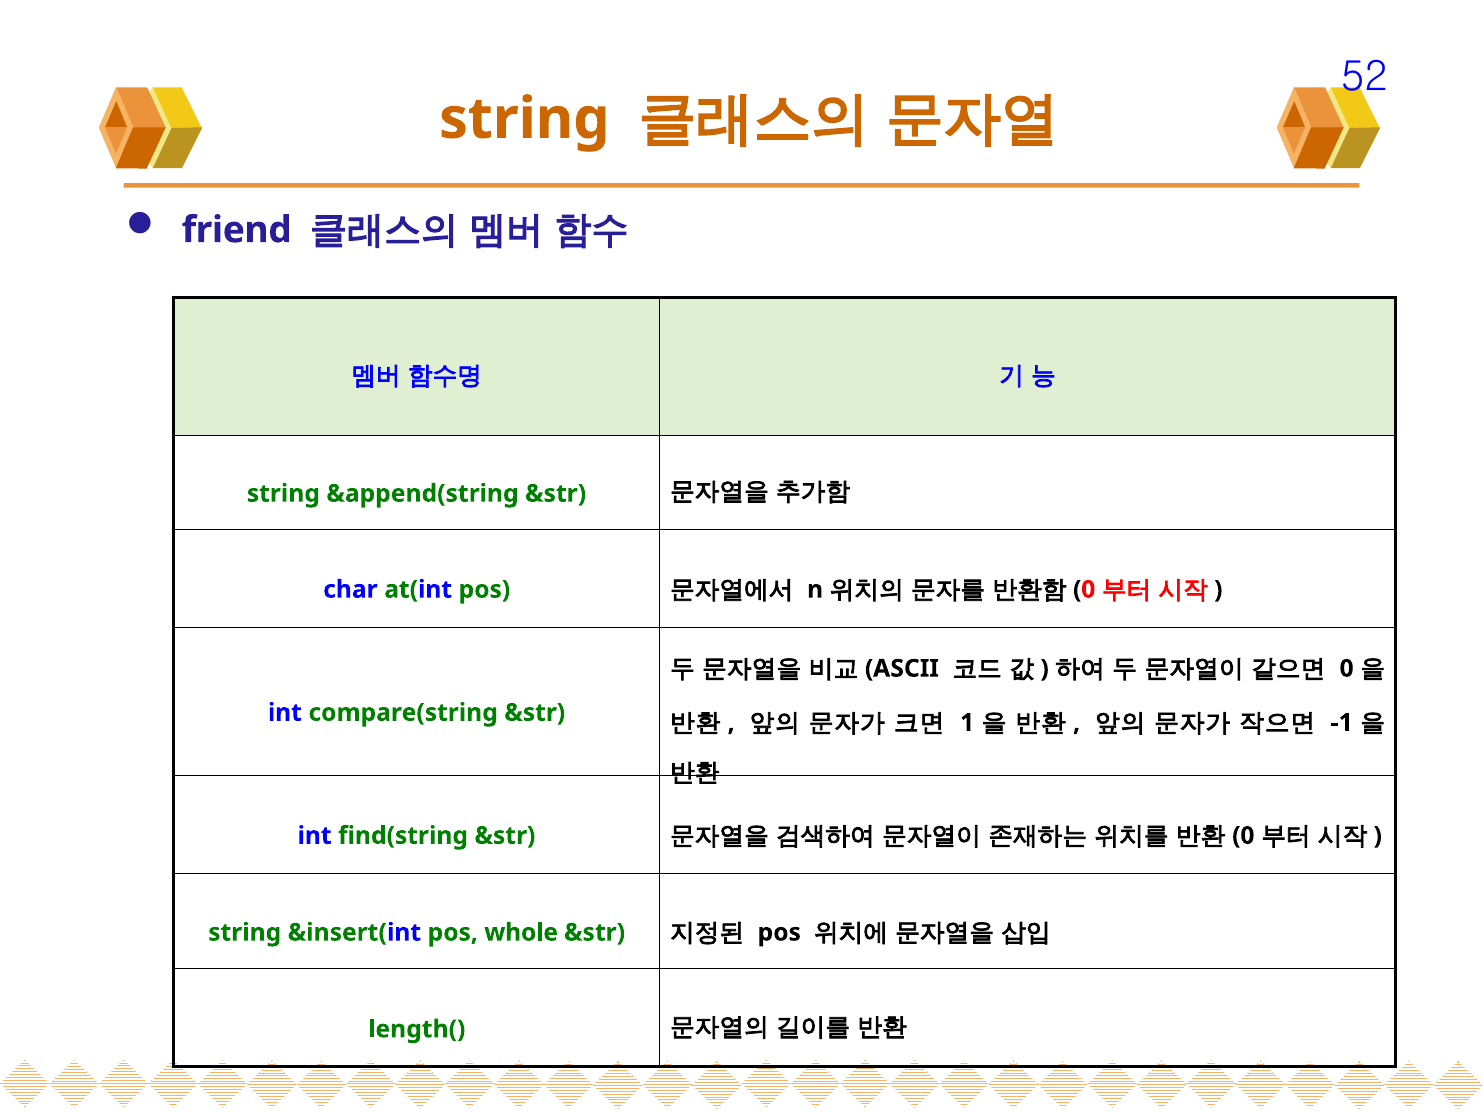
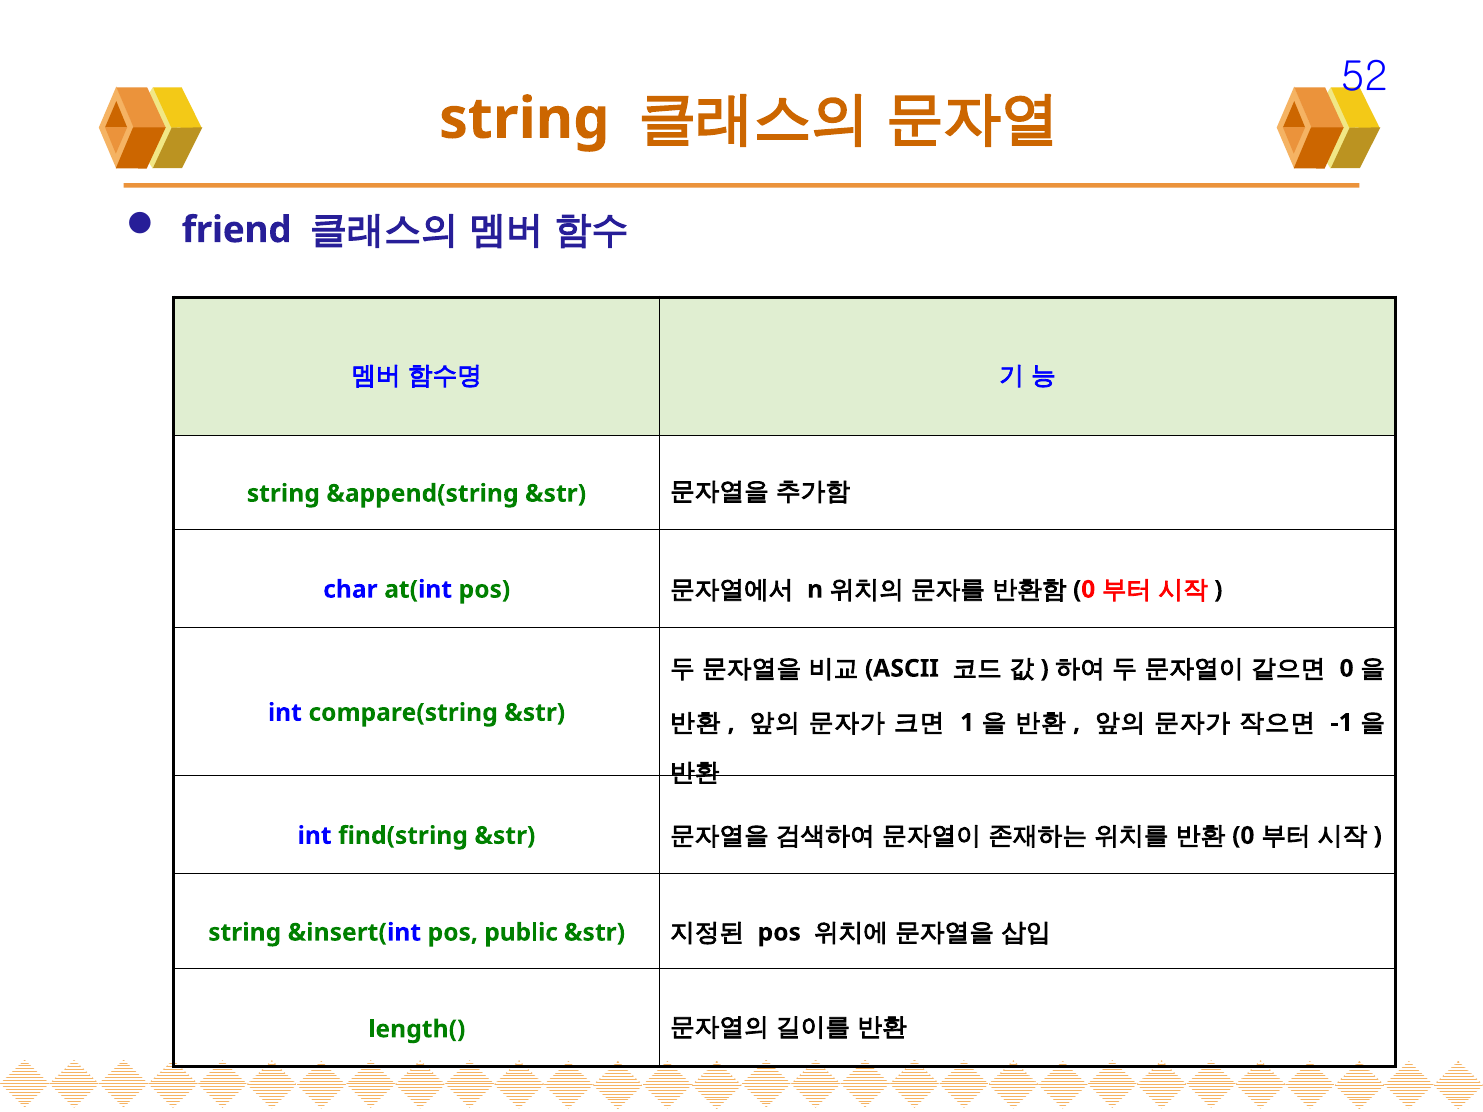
whole: whole -> public (521, 933)
